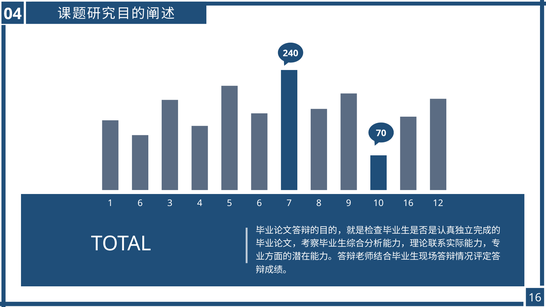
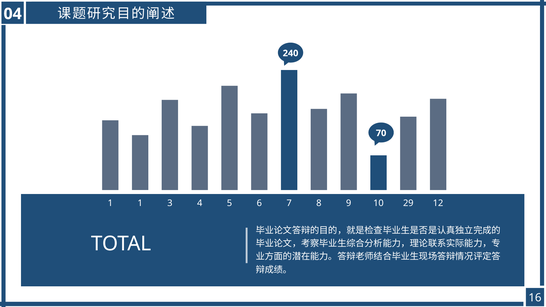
1 6: 6 -> 1 (140, 203)
10 16: 16 -> 29 (408, 203)
